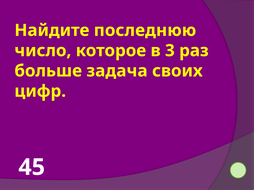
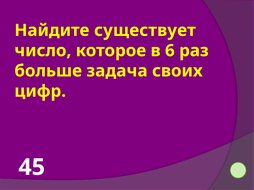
последнюю: последнюю -> существует (145, 30)
3: 3 -> 6 (170, 51)
